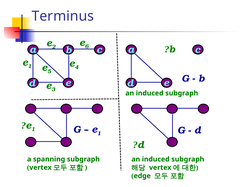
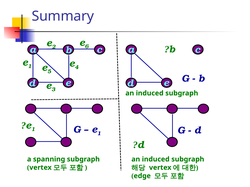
Terminus: Terminus -> Summary (63, 16)
